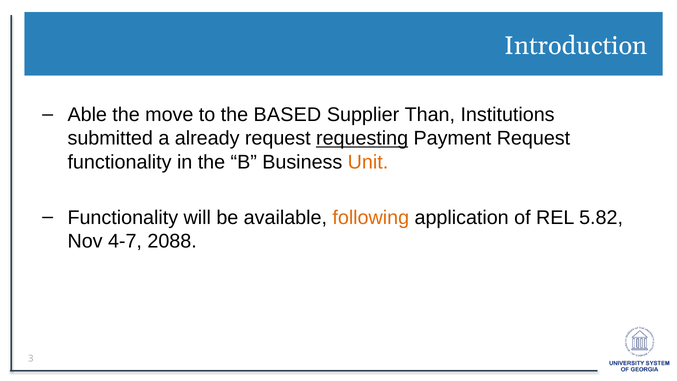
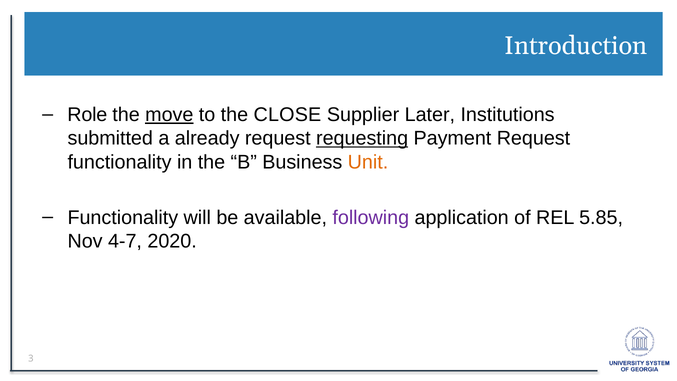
Able: Able -> Role (87, 115)
move underline: none -> present (169, 115)
BASED: BASED -> CLOSE (287, 115)
Than: Than -> Later (430, 115)
following colour: orange -> purple (371, 217)
5.82: 5.82 -> 5.85 (601, 217)
2088: 2088 -> 2020 (172, 241)
